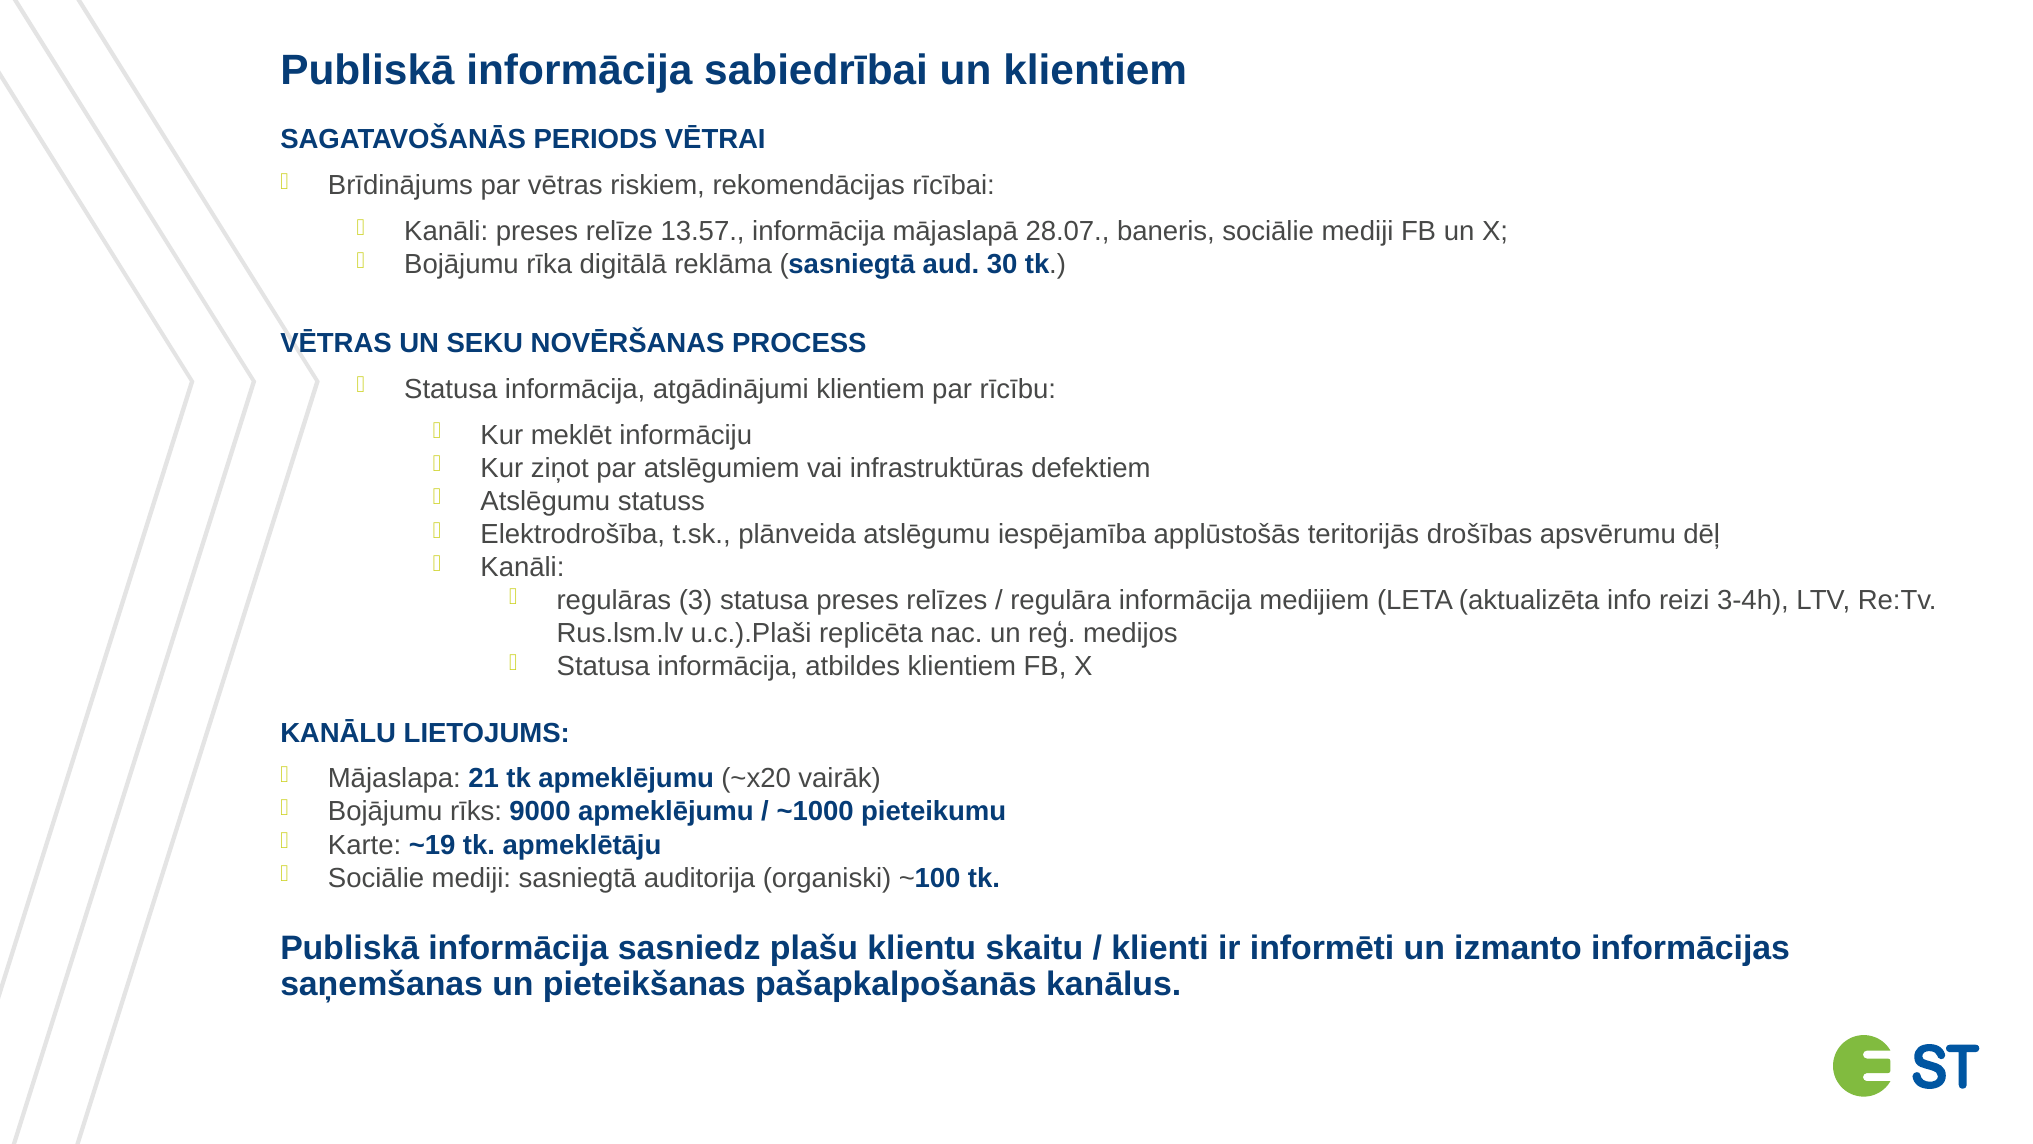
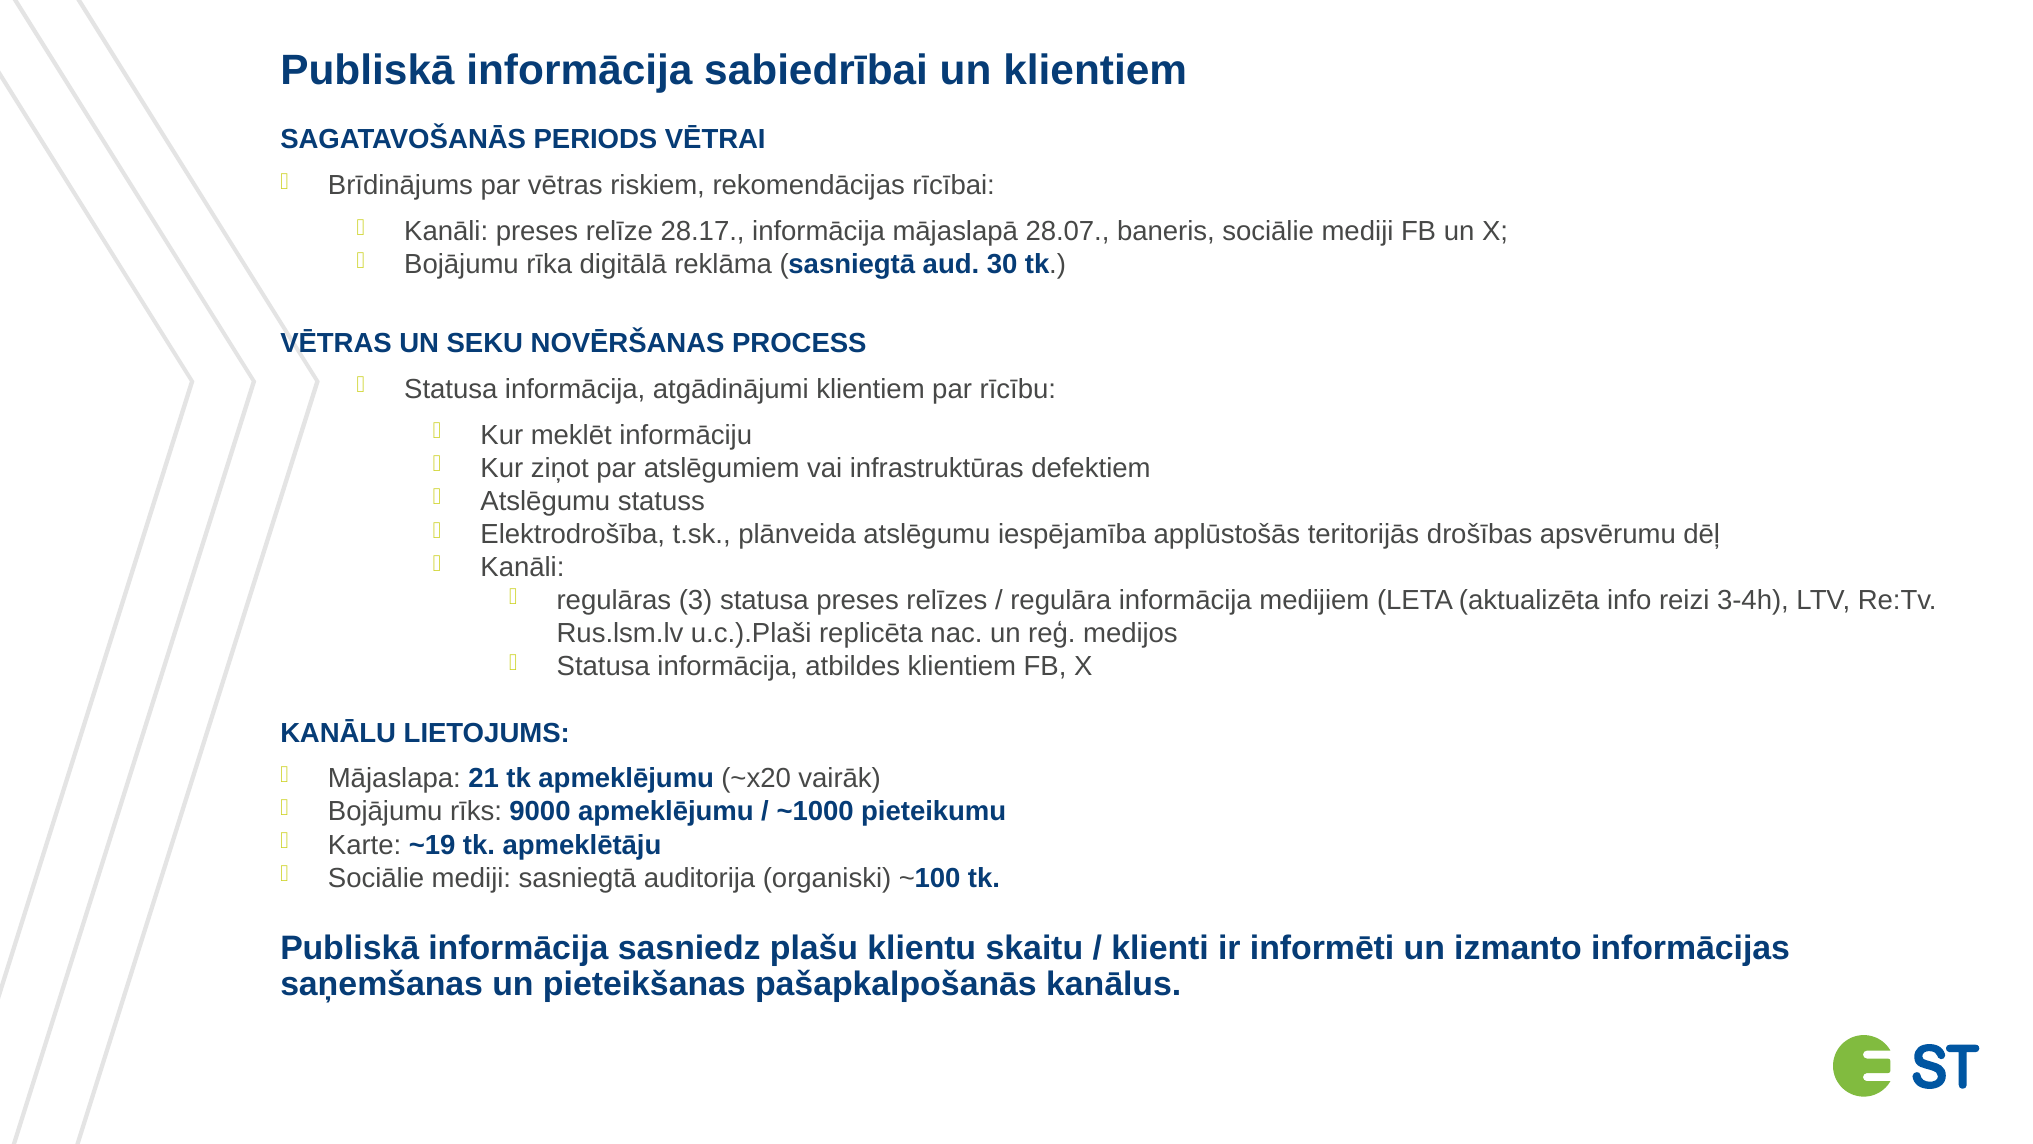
13.57: 13.57 -> 28.17 (703, 231)
